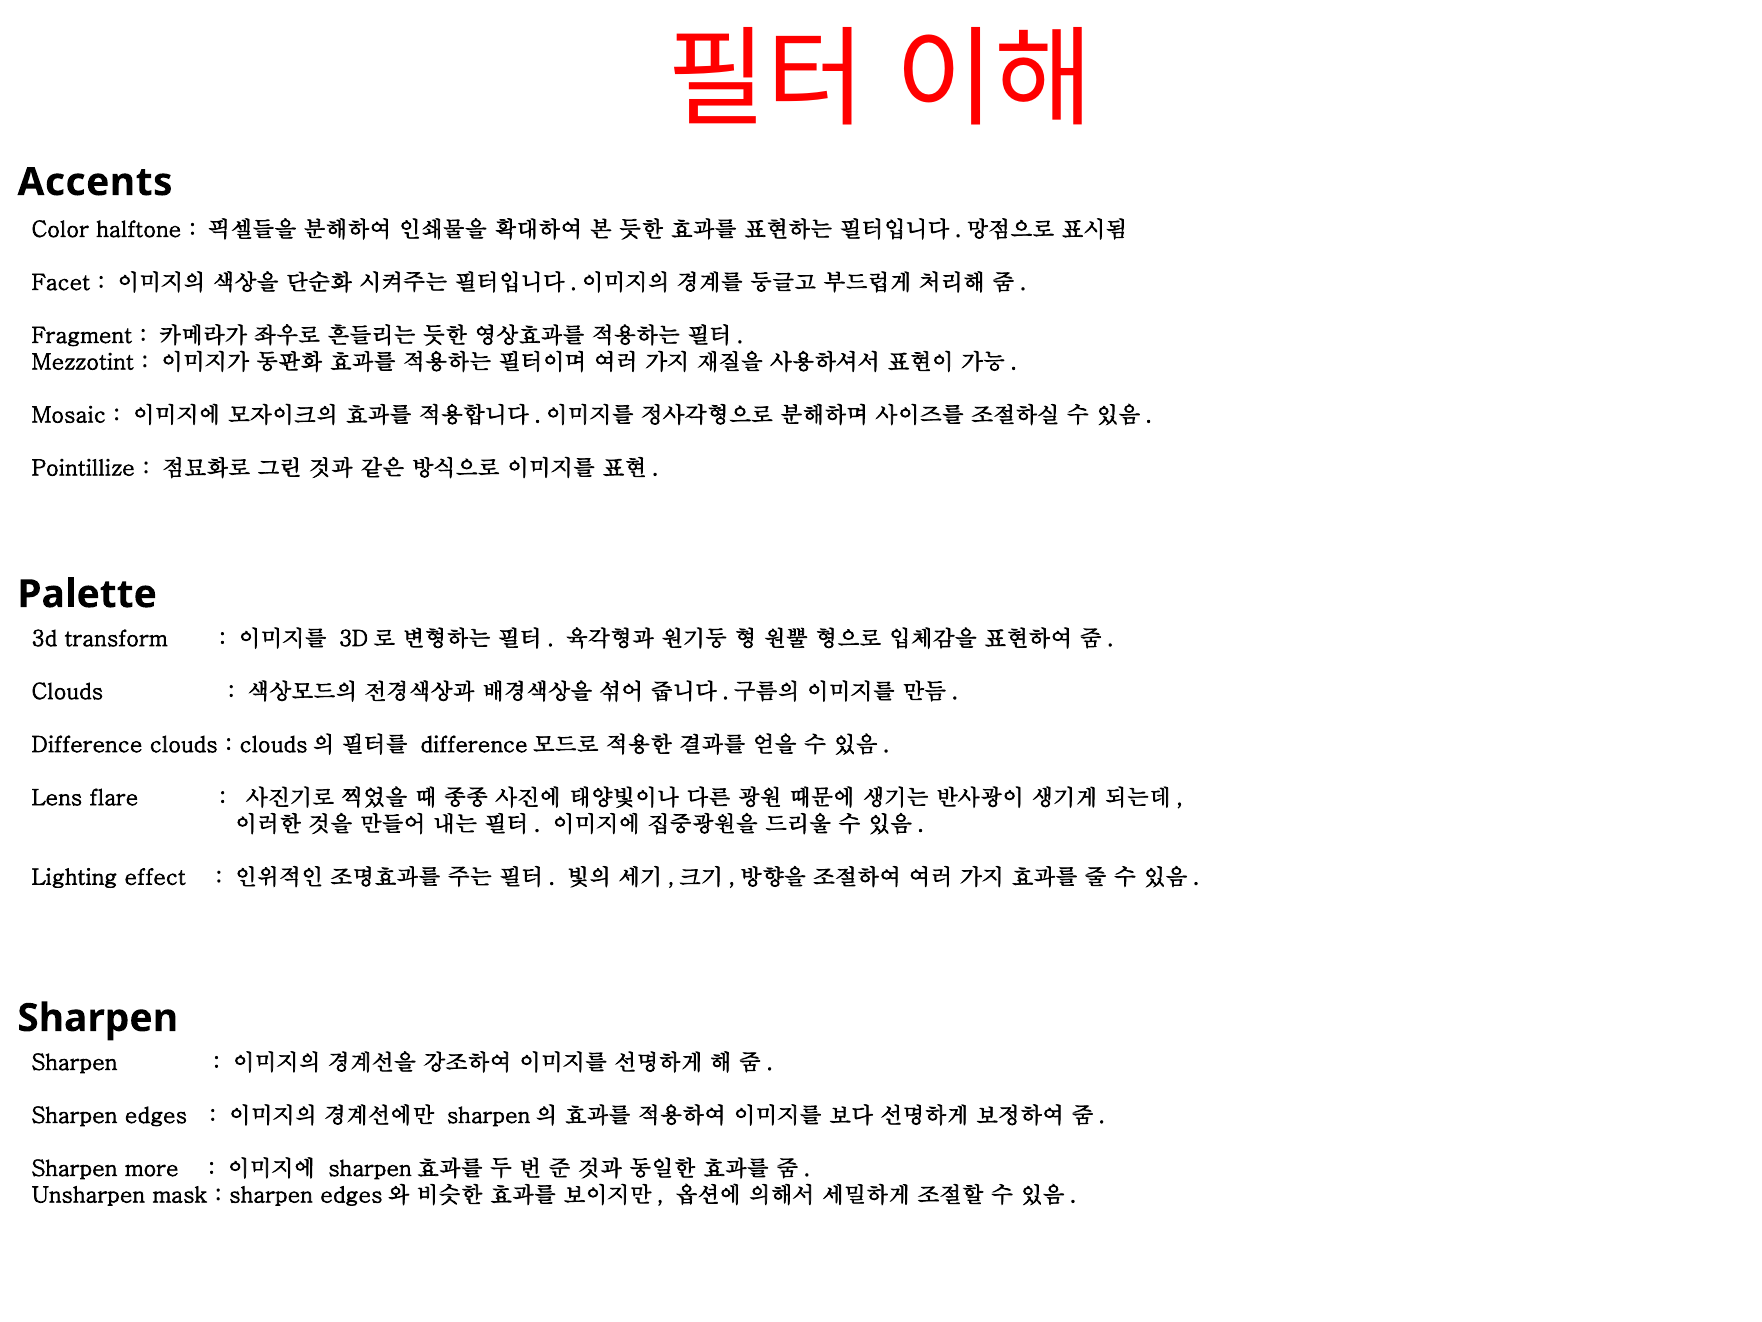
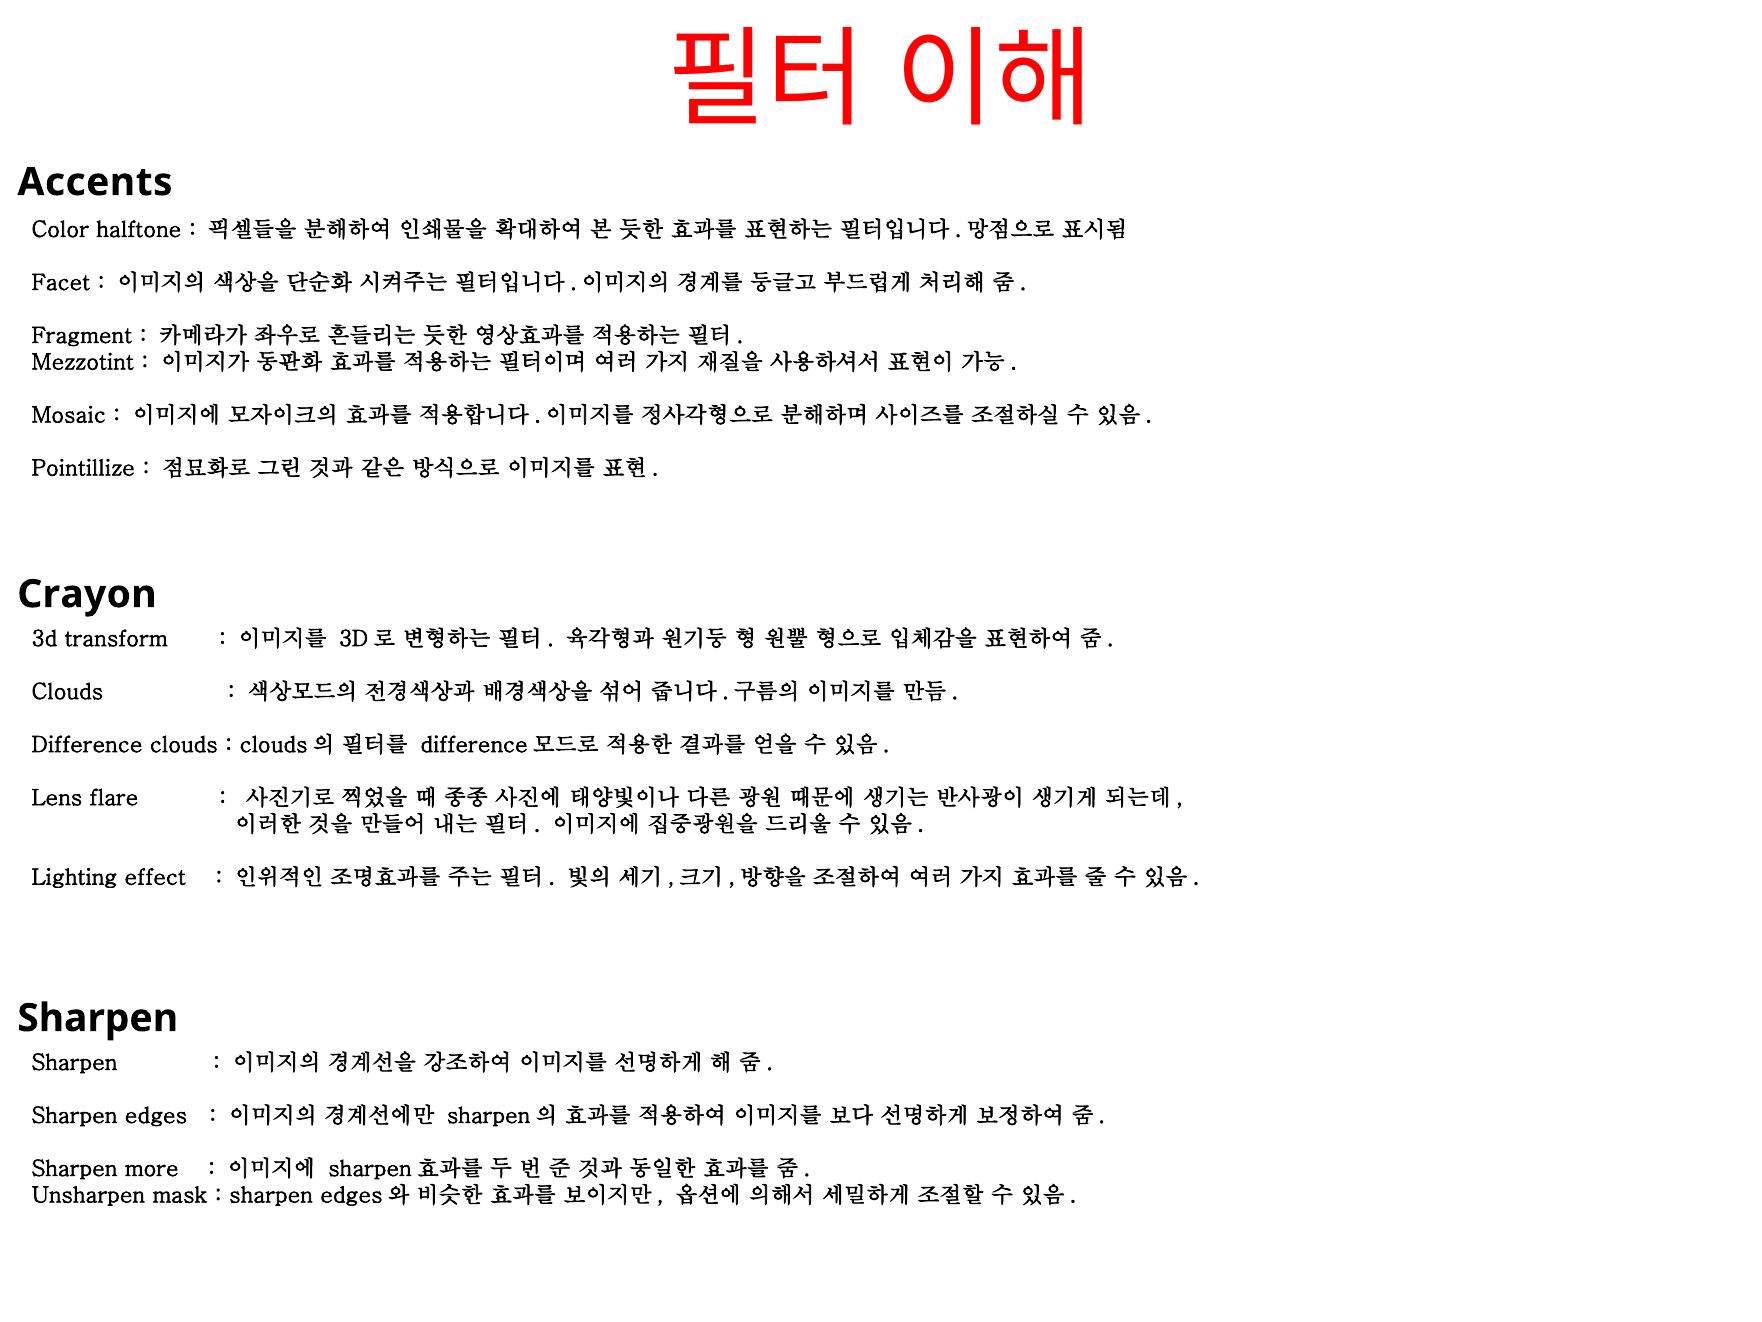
Palette: Palette -> Crayon (87, 594)
